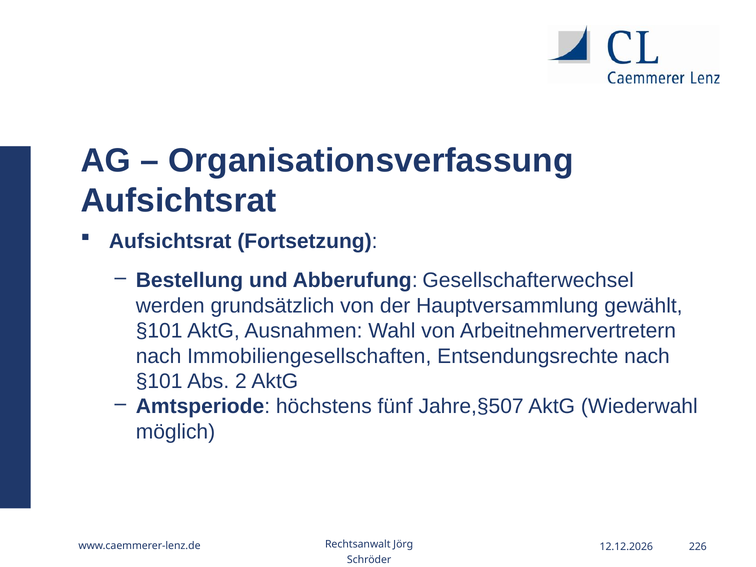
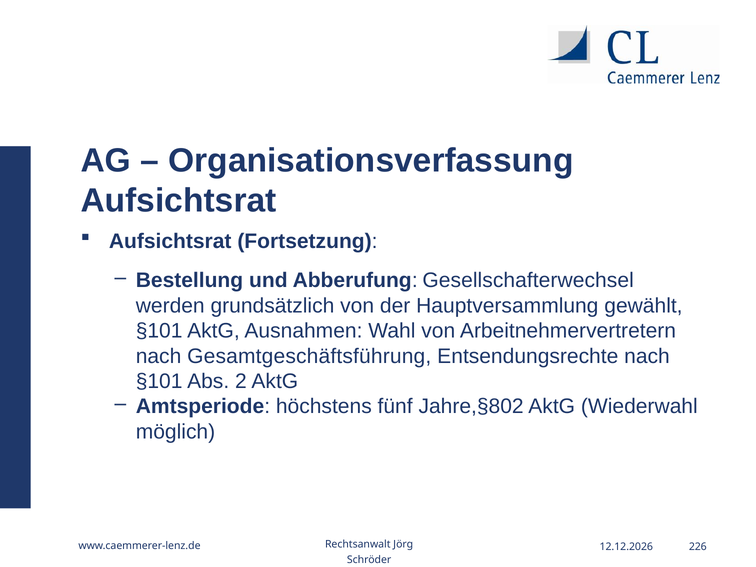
Immobiliengesellschaften: Immobiliengesellschaften -> Gesamtgeschäftsführung (309, 356)
Jahre,§507: Jahre,§507 -> Jahre,§802 (471, 407)
